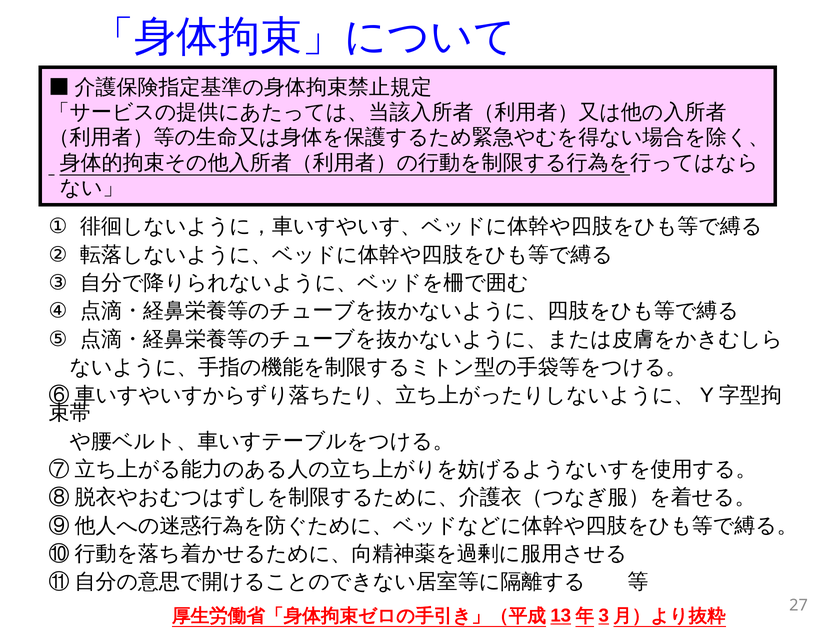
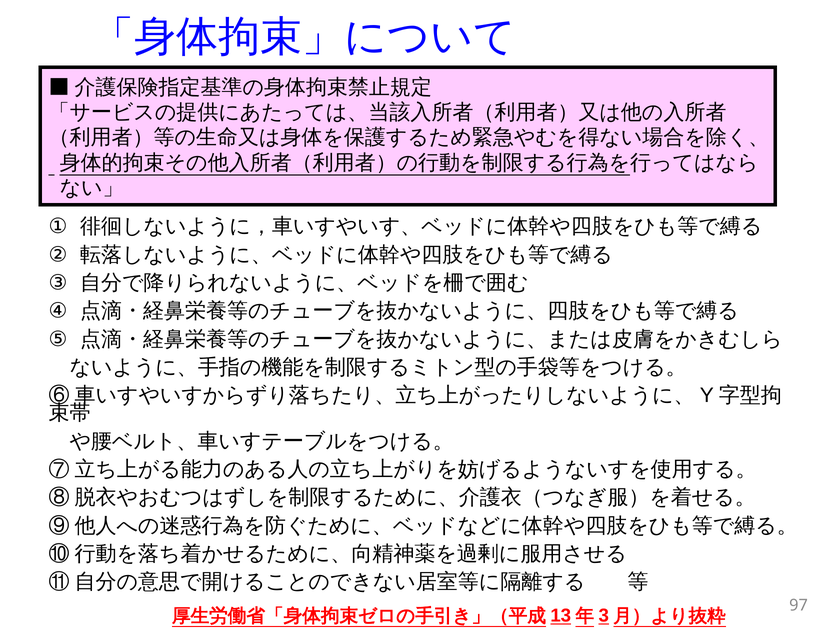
27: 27 -> 97 (799, 605)
